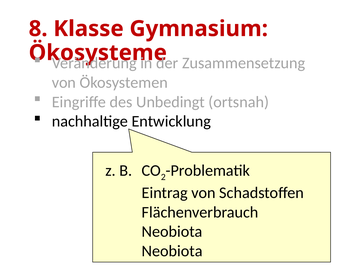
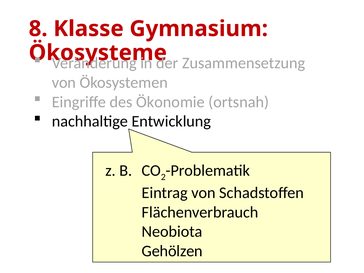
Unbedingt: Unbedingt -> Ökonomie (170, 102)
Neobiota: Neobiota -> Gehölzen (172, 251)
